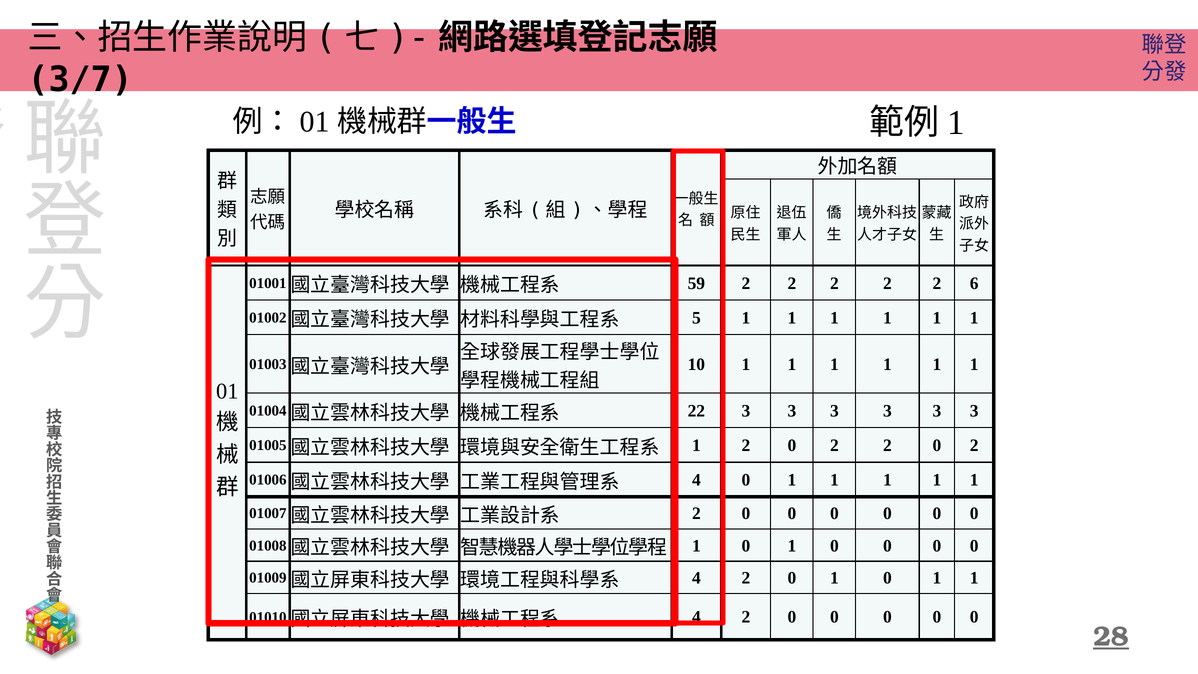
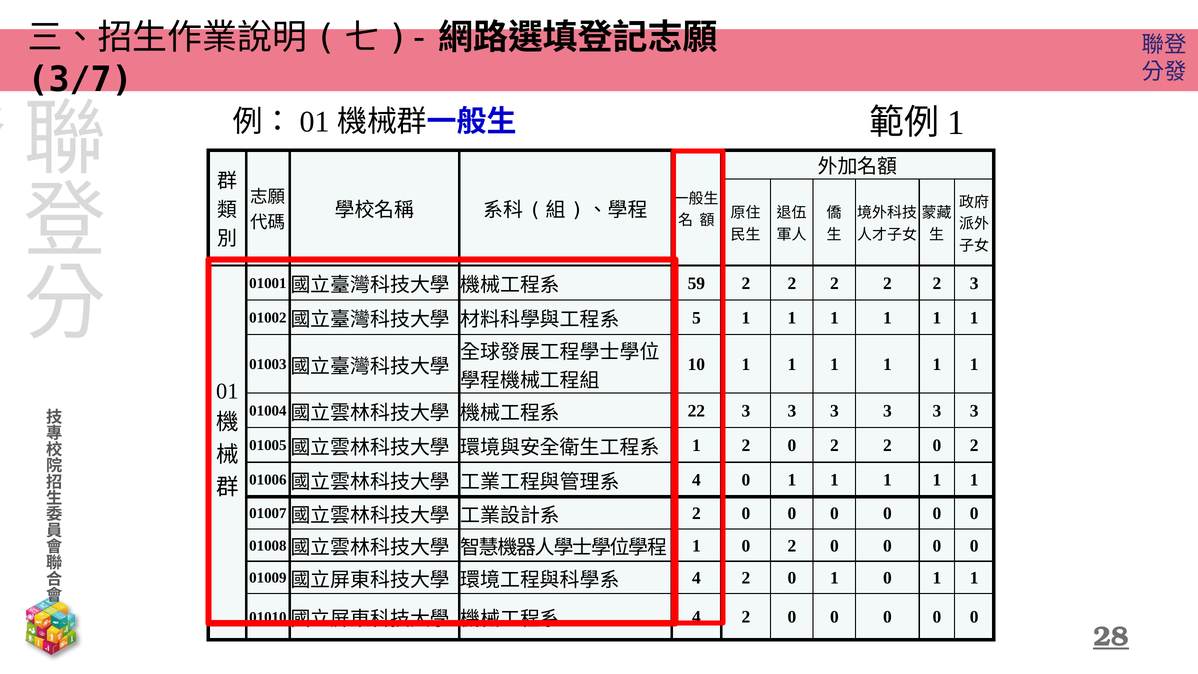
2 6: 6 -> 3 (974, 283)
1: 1 -> 2 (792, 546)
